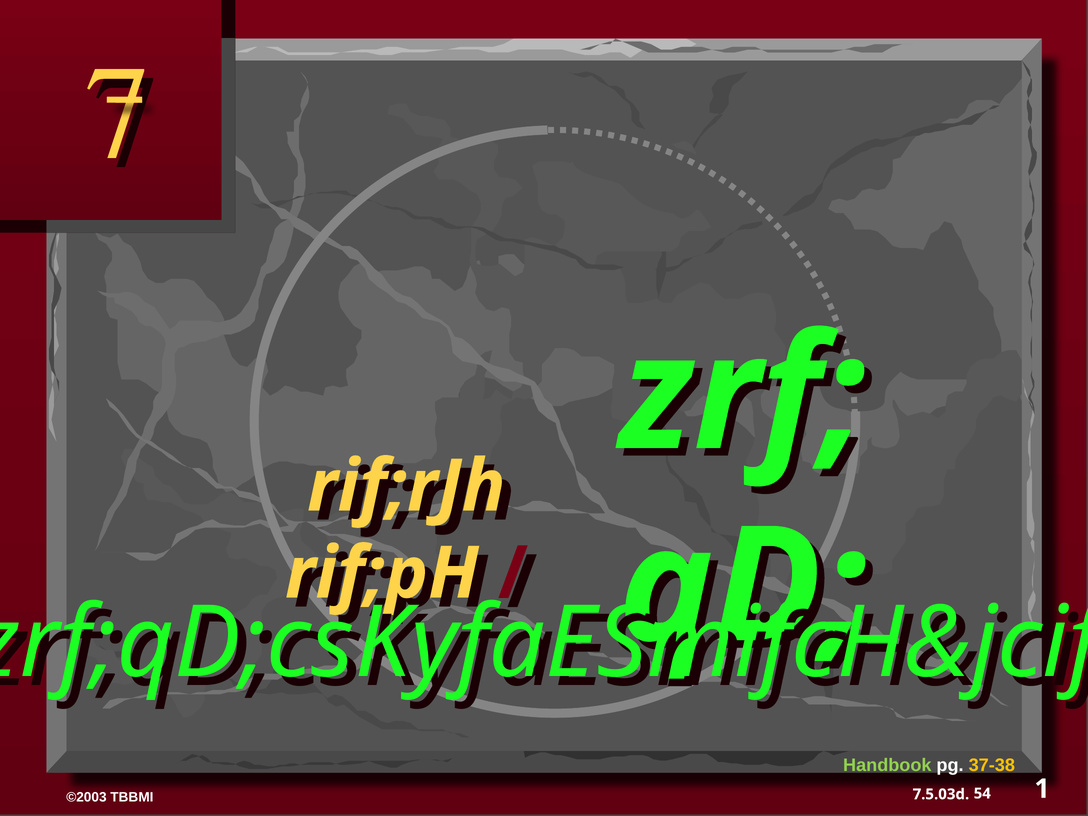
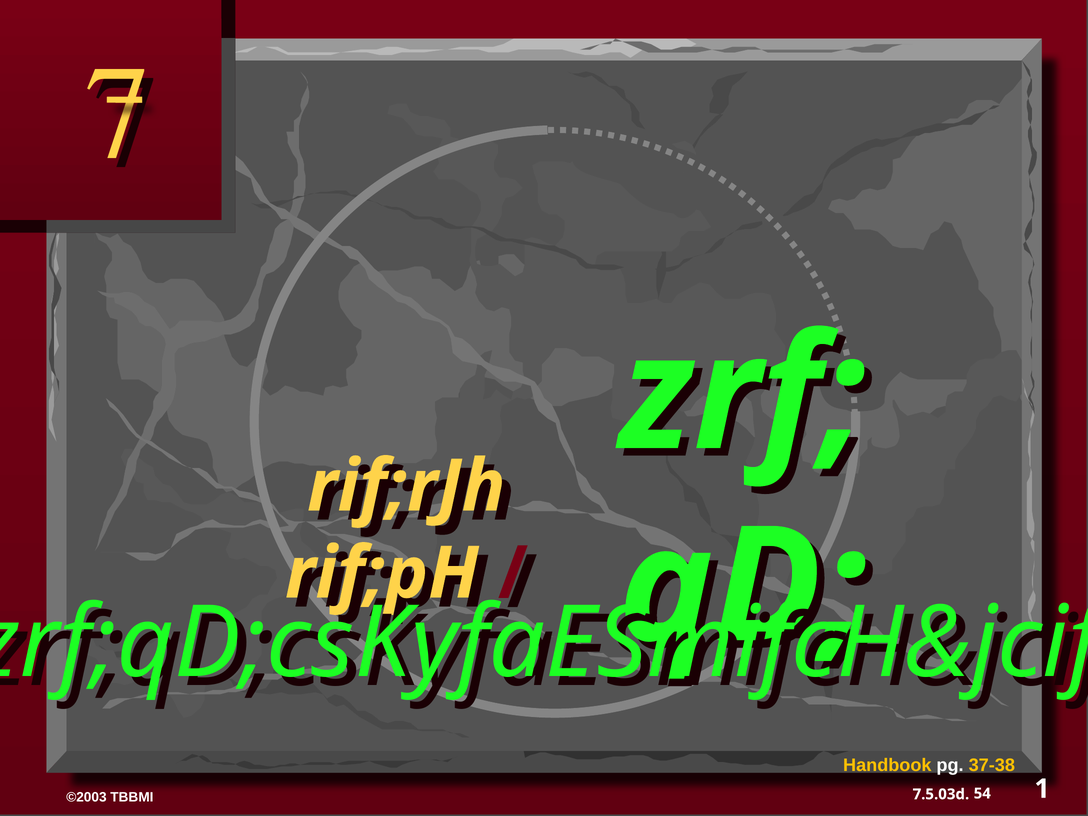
Handbook colour: light green -> yellow (887, 765)
